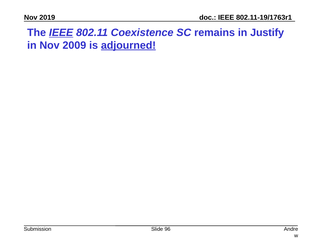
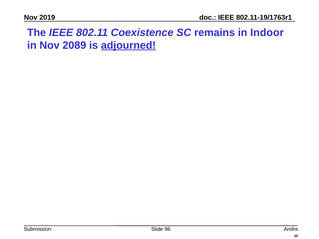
IEEE underline: present -> none (61, 33)
Justify: Justify -> Indoor (267, 33)
2009: 2009 -> 2089 (74, 45)
